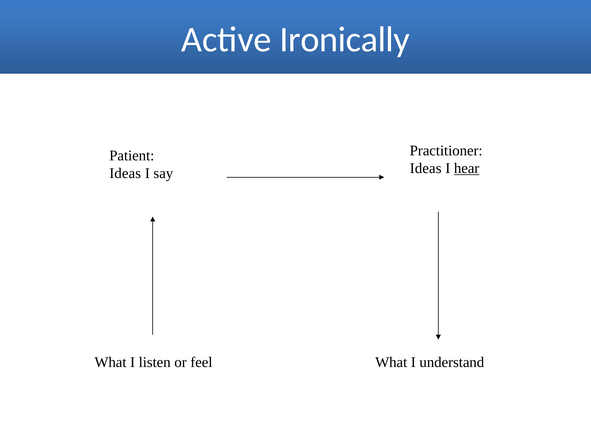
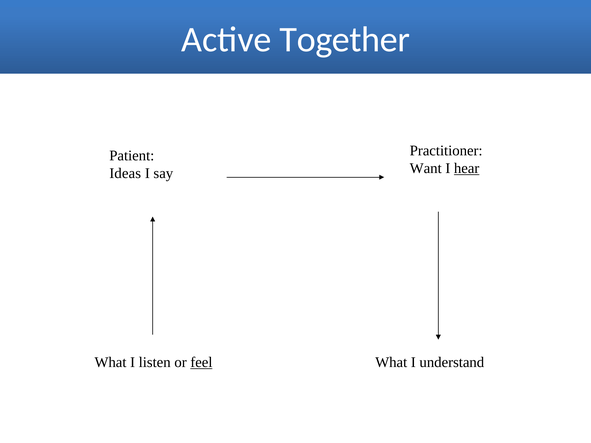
Ironically: Ironically -> Together (345, 39)
Ideas: Ideas -> Want (426, 168)
feel underline: none -> present (201, 362)
